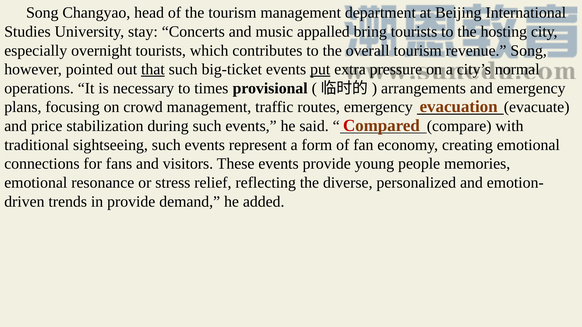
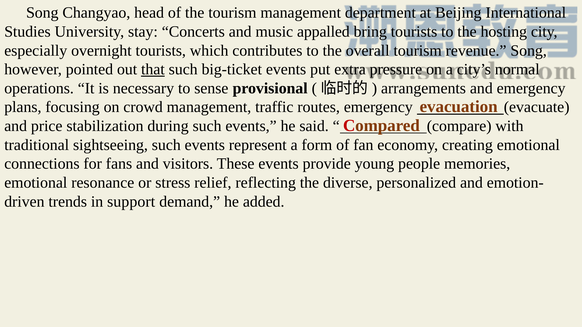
put underline: present -> none (320, 69)
times: times -> sense (211, 88)
in provide: provide -> support (131, 202)
